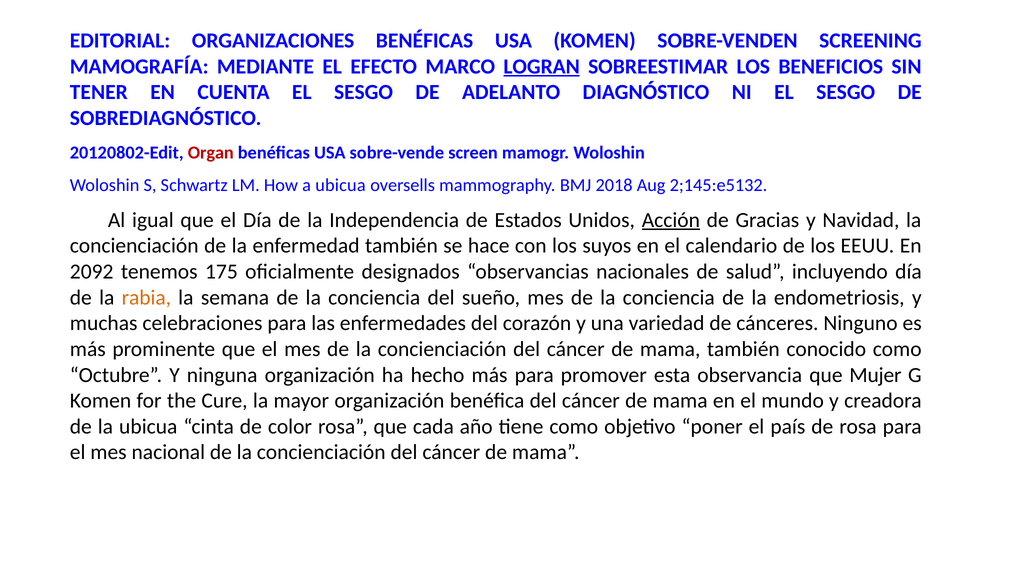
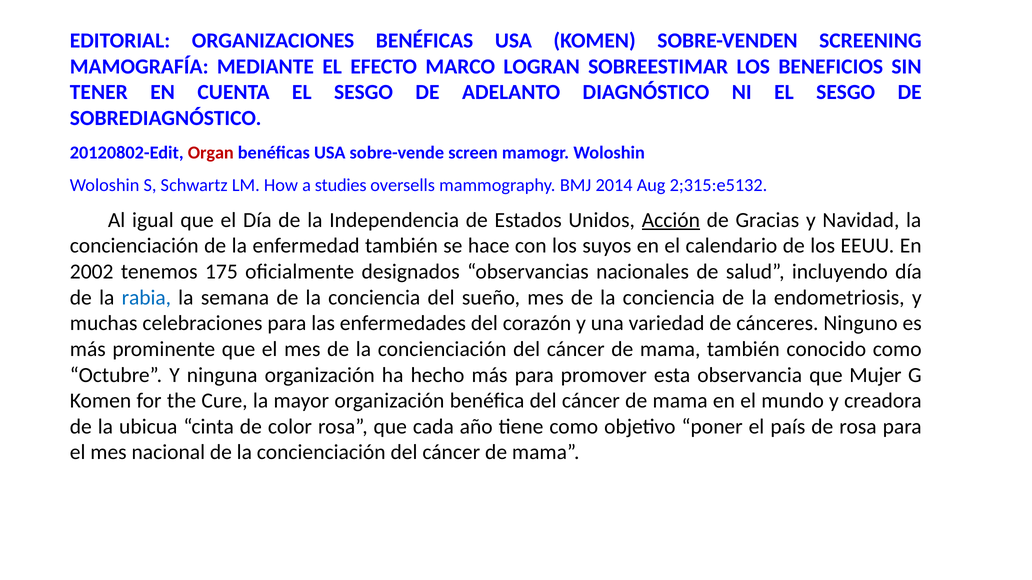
LOGRAN underline: present -> none (542, 66)
a ubicua: ubicua -> studies (341, 185)
2018: 2018 -> 2014 (614, 185)
2;145:e5132: 2;145:e5132 -> 2;315:e5132 (718, 185)
2092: 2092 -> 2002 (92, 272)
rabia colour: orange -> blue (146, 298)
